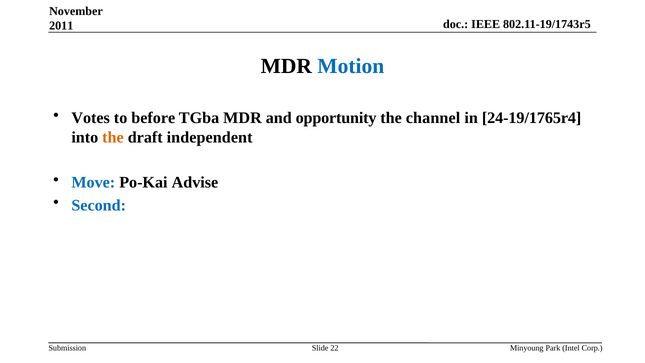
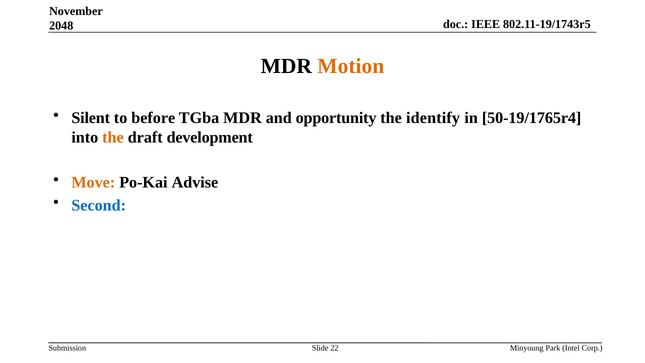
2011: 2011 -> 2048 (61, 26)
Motion colour: blue -> orange (351, 66)
Votes: Votes -> Silent (91, 118)
channel: channel -> identify (433, 118)
24-19/1765r4: 24-19/1765r4 -> 50-19/1765r4 (532, 118)
independent: independent -> development (210, 137)
Move colour: blue -> orange (93, 183)
